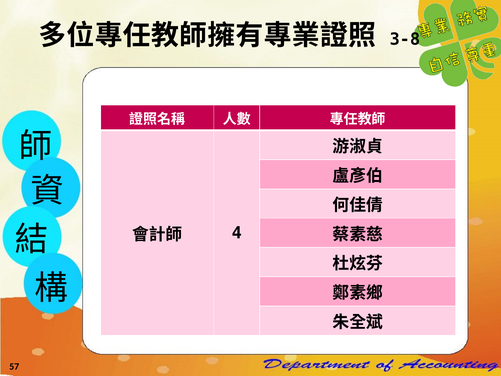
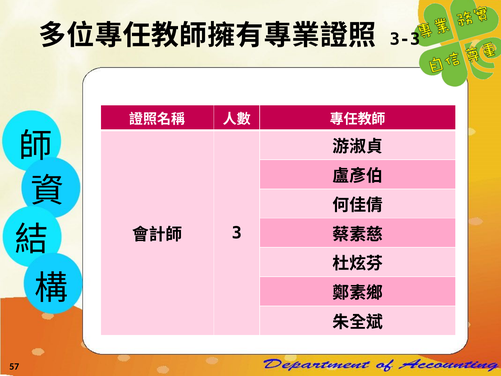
3-8: 3-8 -> 3-3 (405, 39)
4: 4 -> 3 (237, 233)
